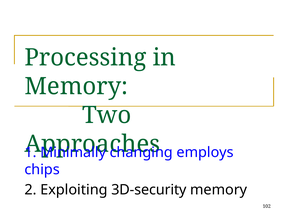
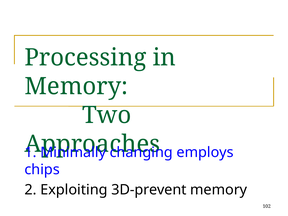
3D-security: 3D-security -> 3D-prevent (149, 190)
